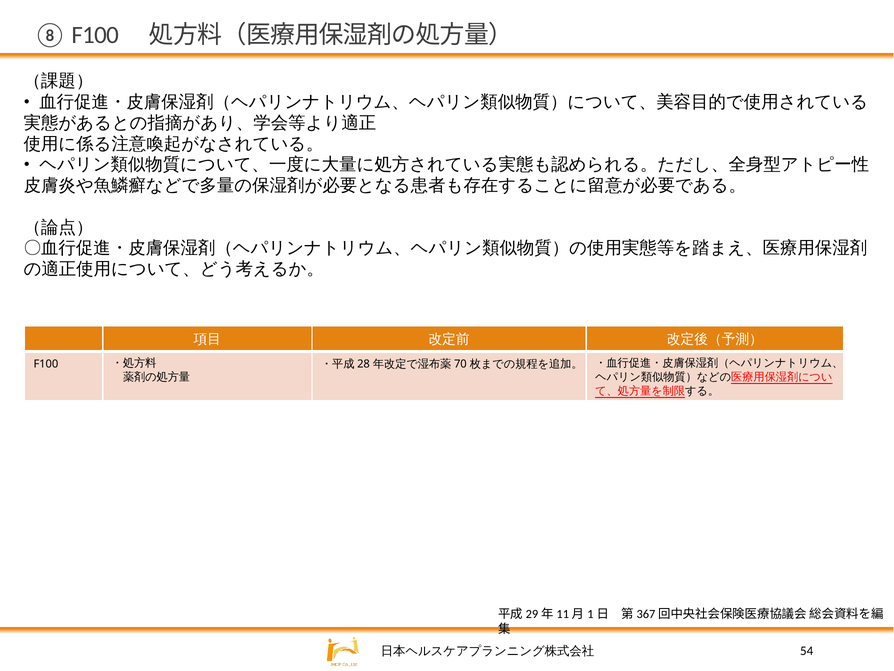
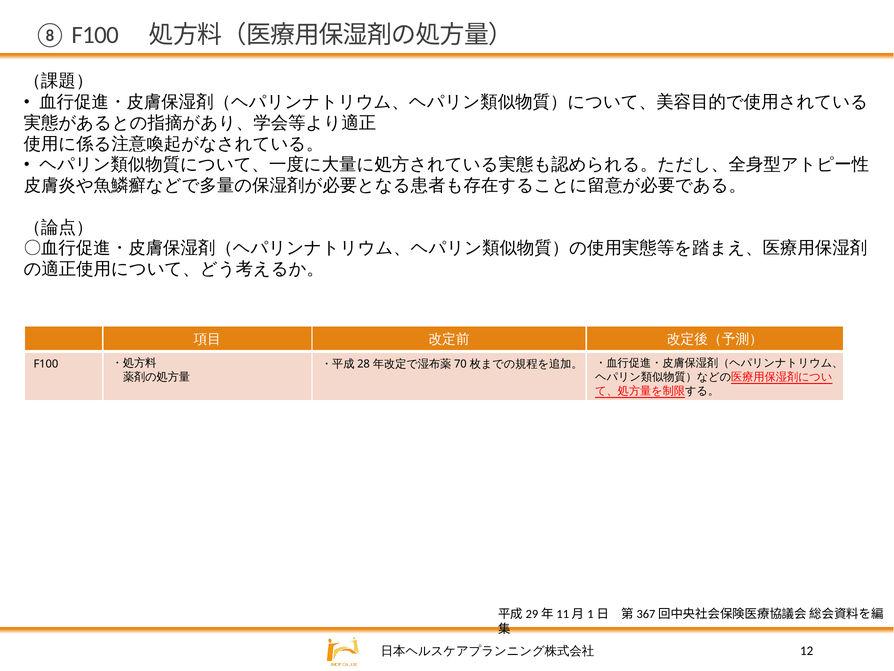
54: 54 -> 12 (807, 650)
